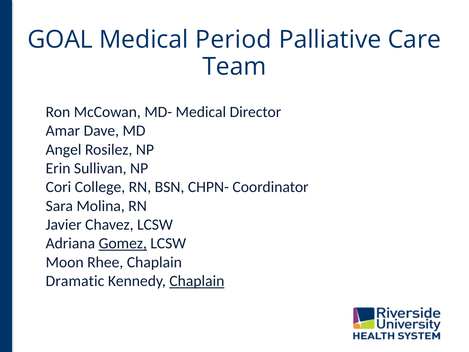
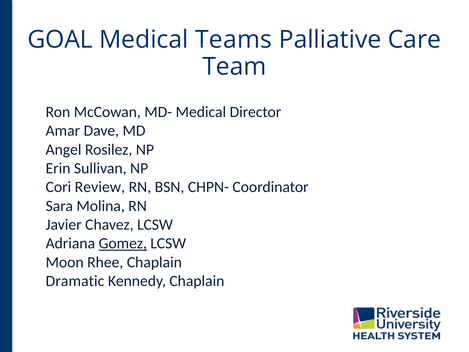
Period: Period -> Teams (234, 40)
College: College -> Review (100, 187)
Chaplain underline: present -> none (197, 281)
